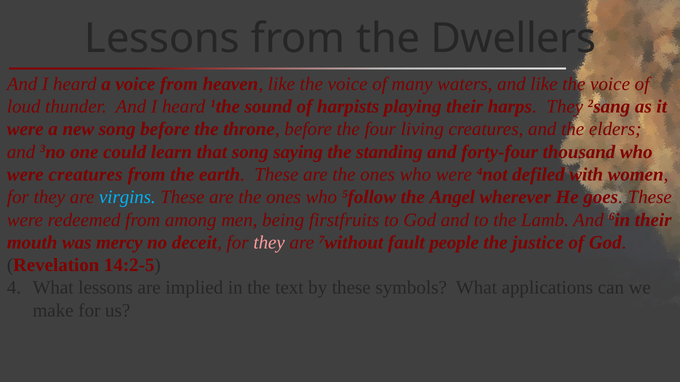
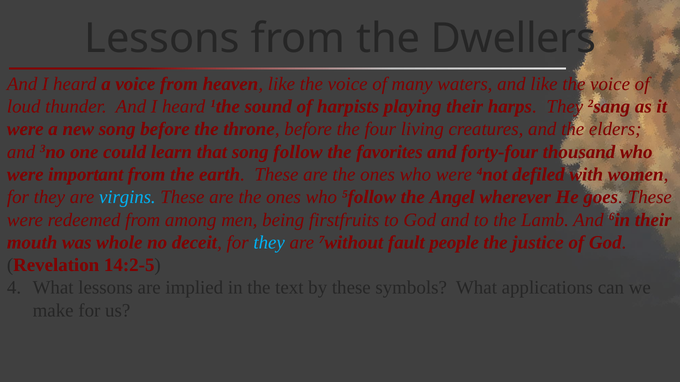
saying: saying -> follow (298, 152)
standing: standing -> favorites (389, 152)
were creatures: creatures -> important (86, 175)
mercy: mercy -> whole (119, 243)
they colour: pink -> light blue (269, 243)
